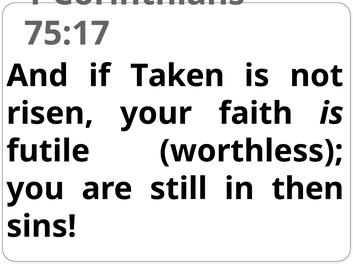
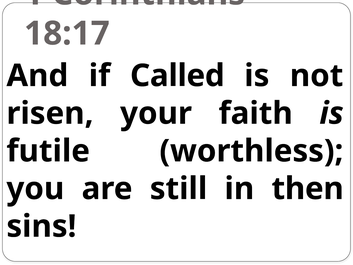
75:17: 75:17 -> 18:17 (67, 34)
Taken: Taken -> Called (177, 76)
